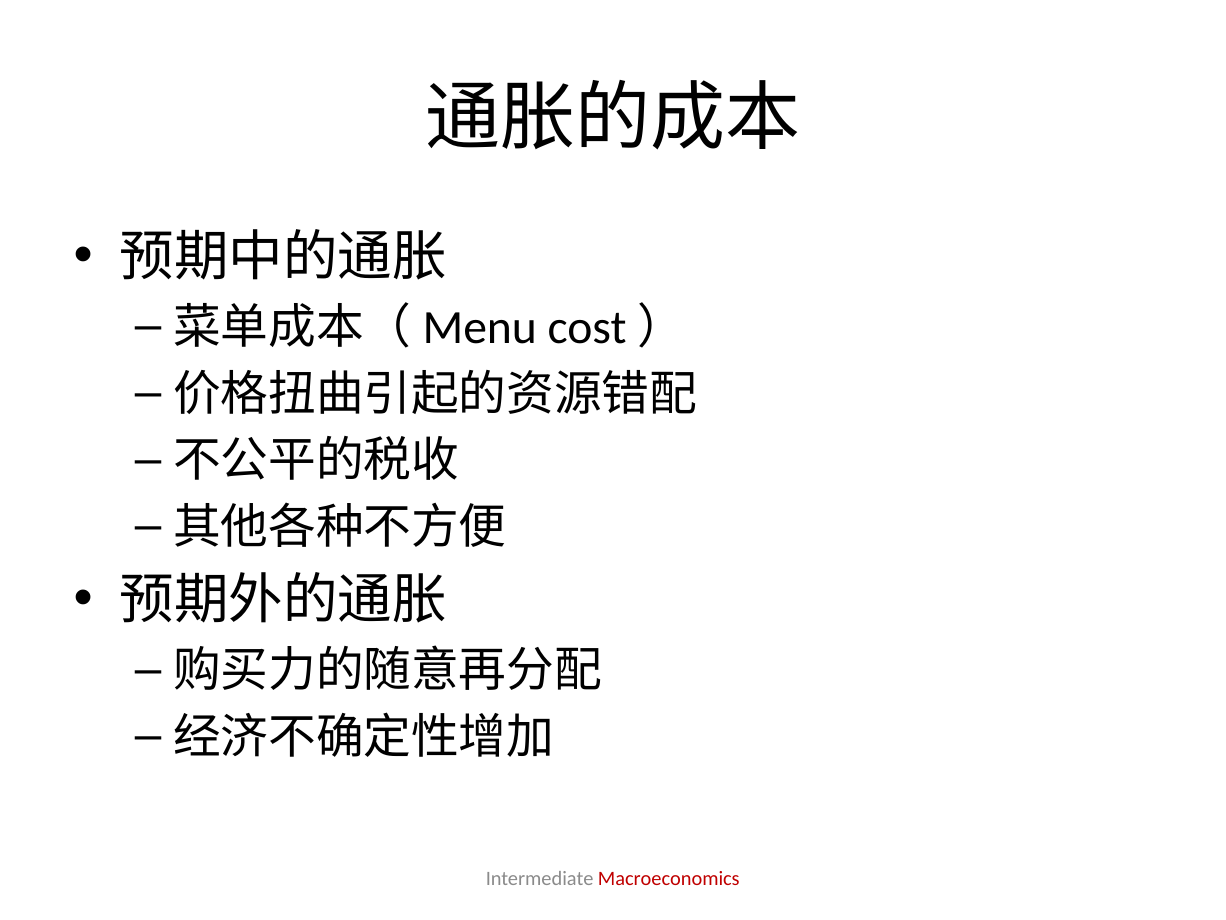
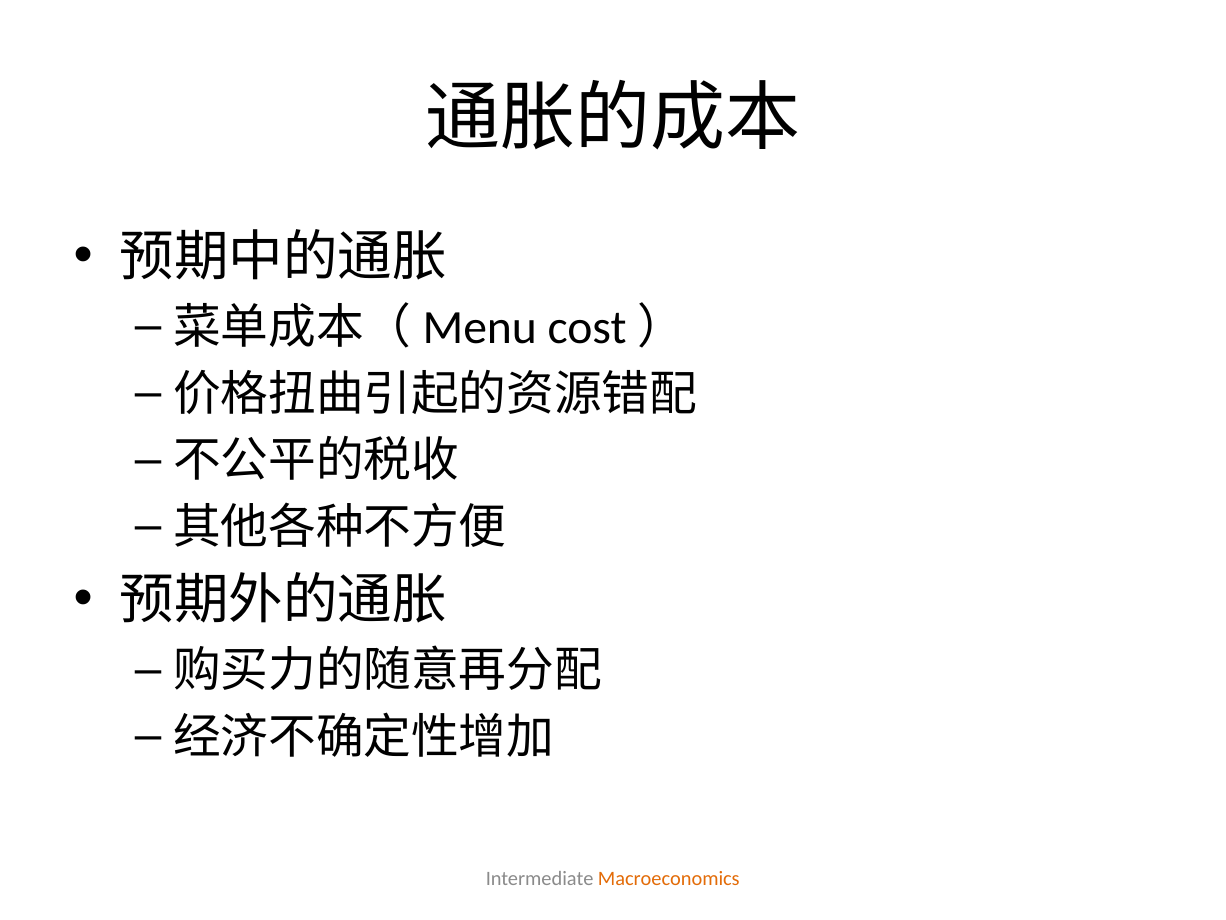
Macroeconomics colour: red -> orange (669, 878)
